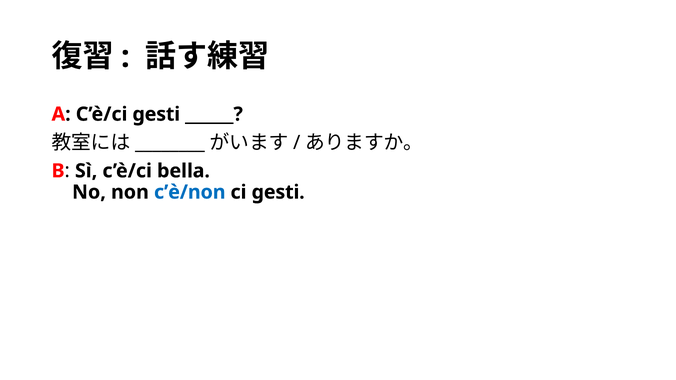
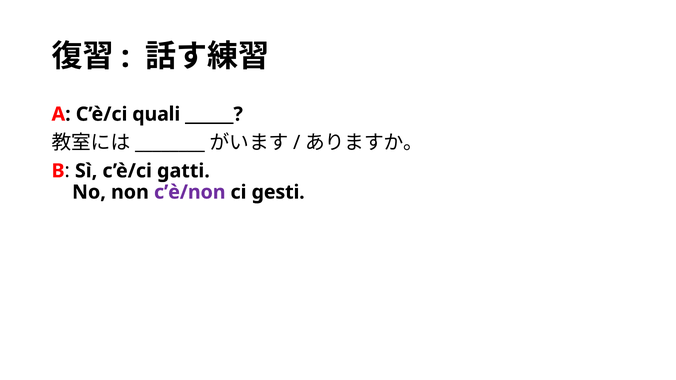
C’è/ci gesti: gesti -> quali (156, 114)
bella: bella -> gatti (183, 171)
c’è/non colour: blue -> purple (190, 192)
